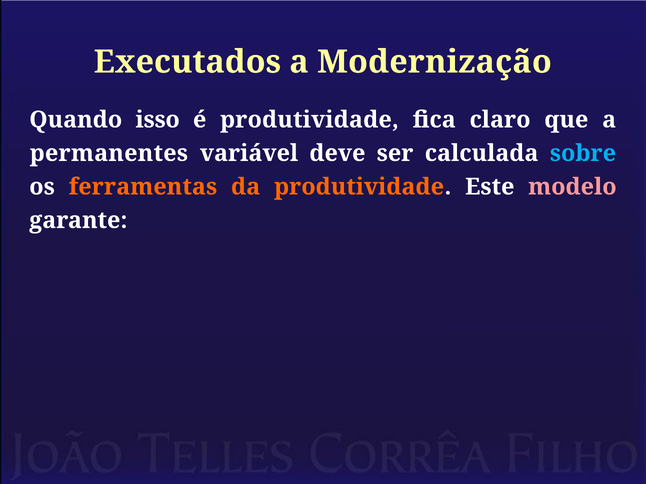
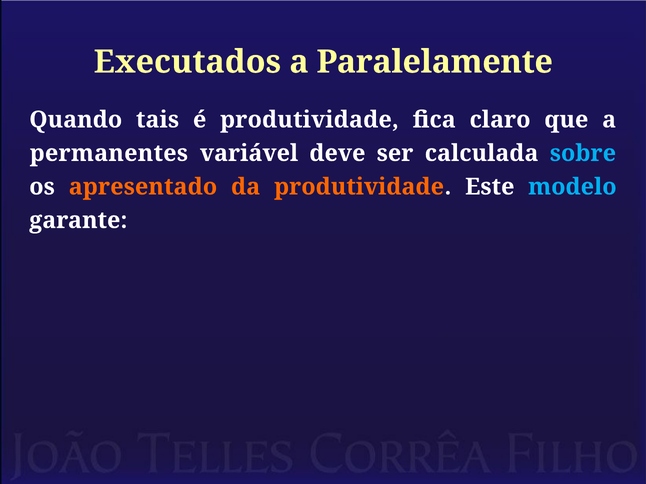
Modernização: Modernização -> Paralelamente (435, 62)
isso: isso -> tais (157, 120)
ferramentas: ferramentas -> apresentado (143, 187)
modelo colour: pink -> light blue (572, 187)
